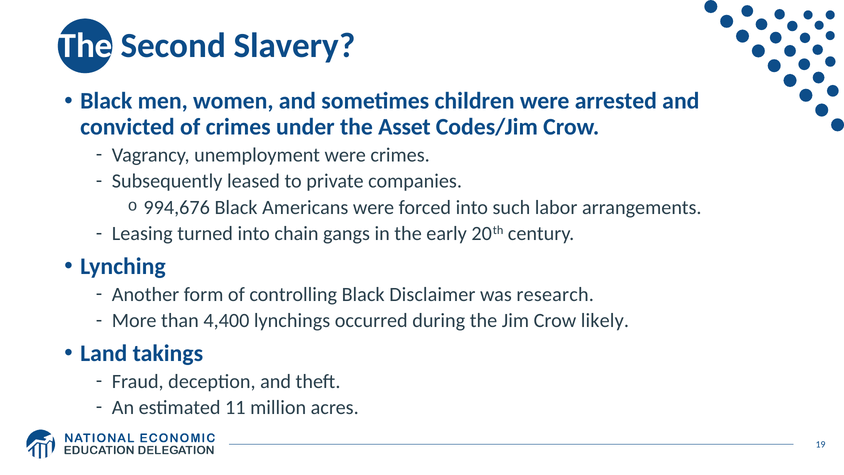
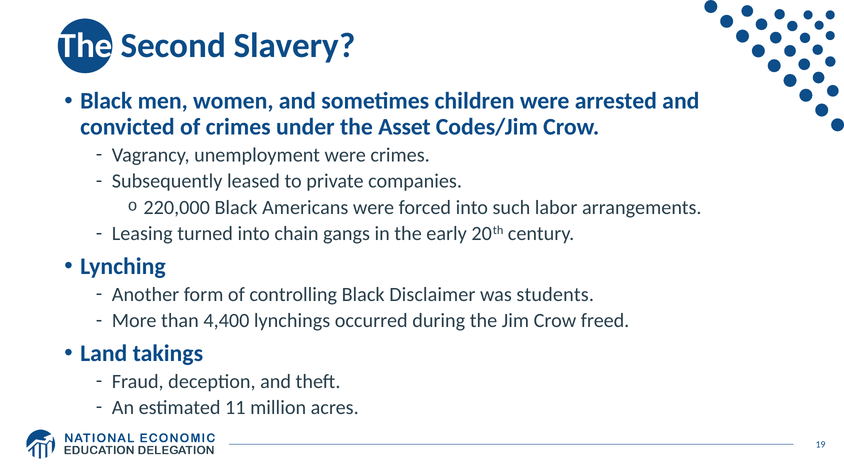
994,676: 994,676 -> 220,000 (177, 207)
research: research -> students (555, 294)
likely: likely -> freed (605, 320)
